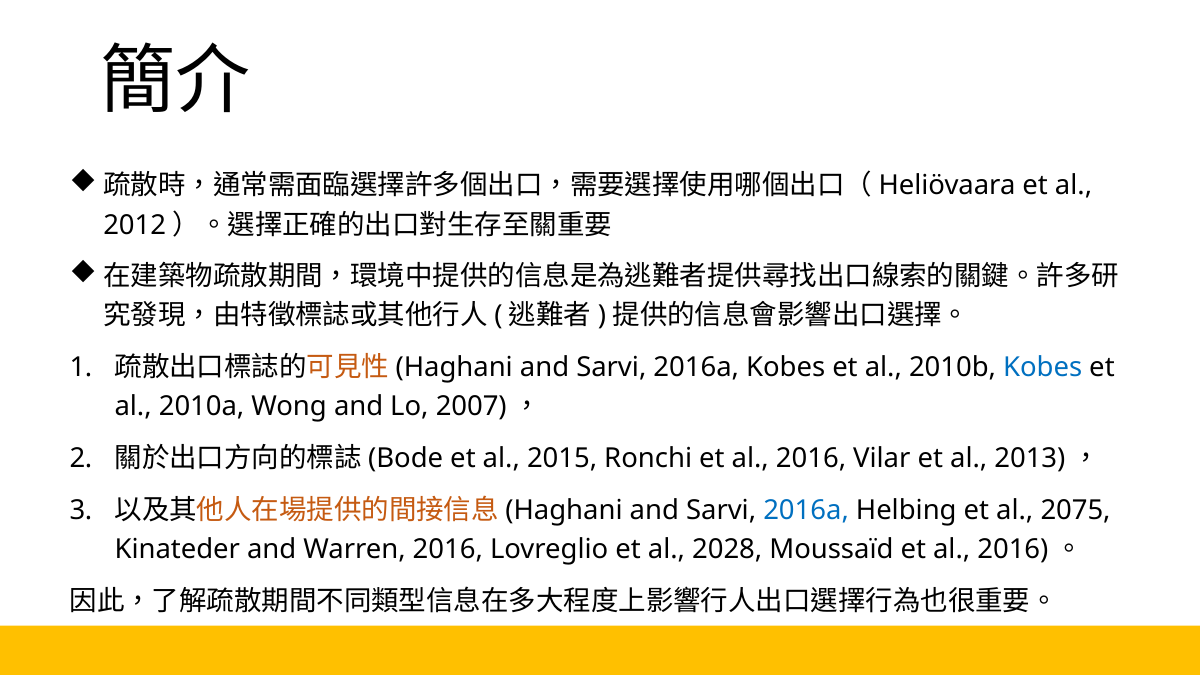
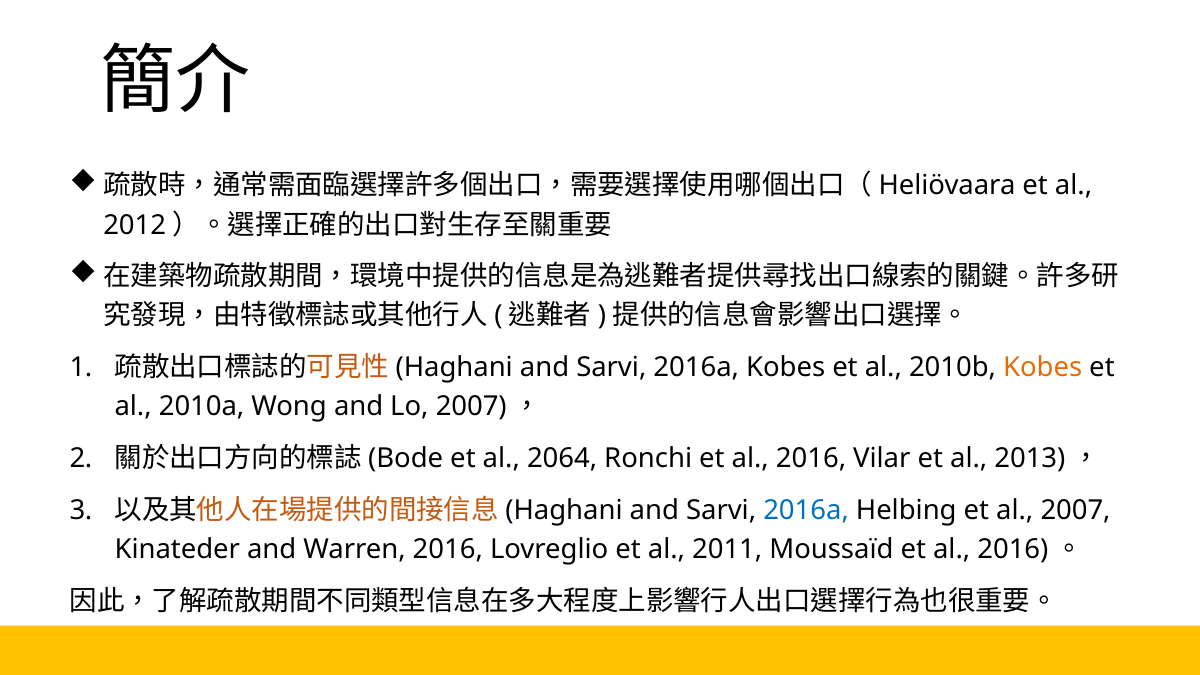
Kobes colour: blue -> orange (1043, 368)
2015: 2015 -> 2064 (562, 459)
al 2075: 2075 -> 2007 (1076, 510)
2028: 2028 -> 2011 (727, 550)
